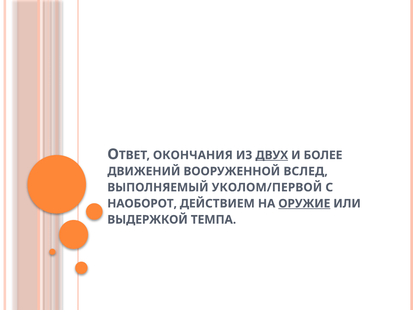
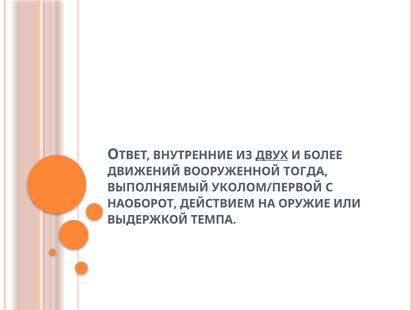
ОКОНЧАНИЯ: ОКОНЧАНИЯ -> ВНУТРЕННИЕ (193, 155)
ВСЛЕД: ВСЛЕД -> ТОГДА (306, 171)
ОРУЖИЕ underline: present -> none (304, 203)
